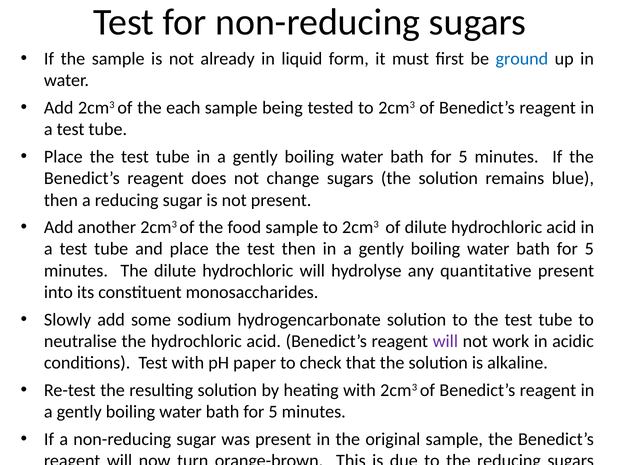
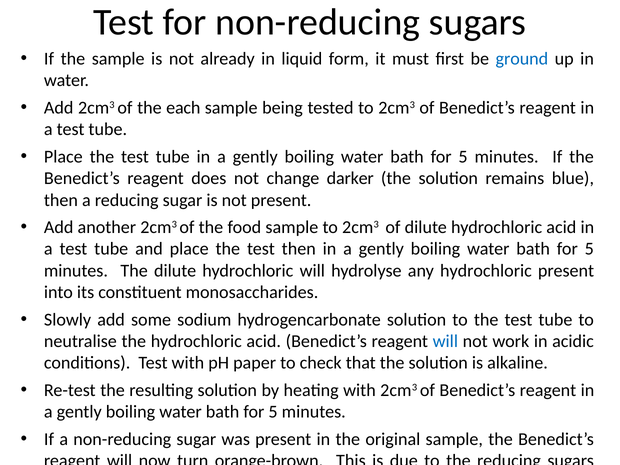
change sugars: sugars -> darker (350, 178)
any quantitative: quantitative -> hydrochloric (486, 271)
will colour: purple -> blue (445, 341)
